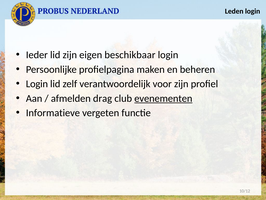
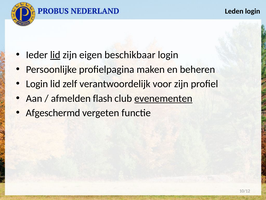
lid underline: none -> present (55, 55)
drag: drag -> flash (103, 98)
Informatieve: Informatieve -> Afgeschermd (53, 113)
